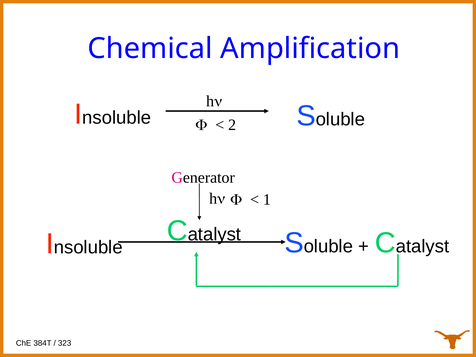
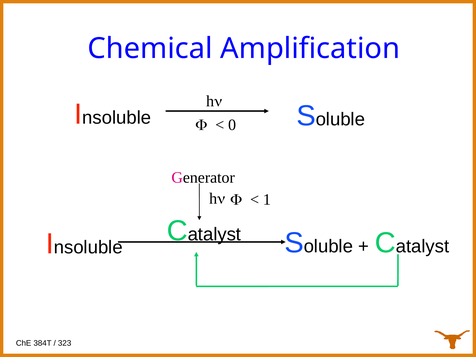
2: 2 -> 0 (232, 125)
